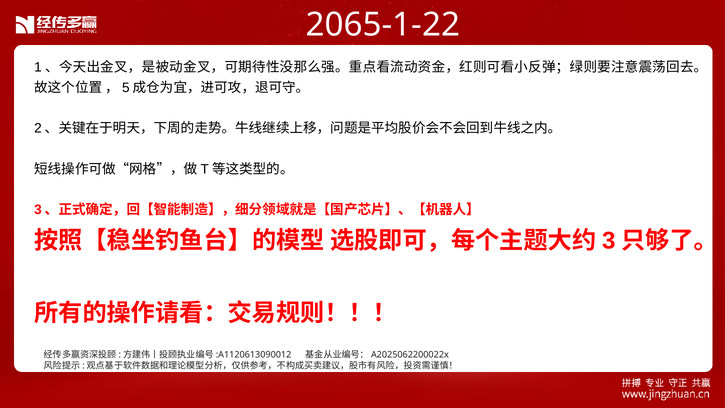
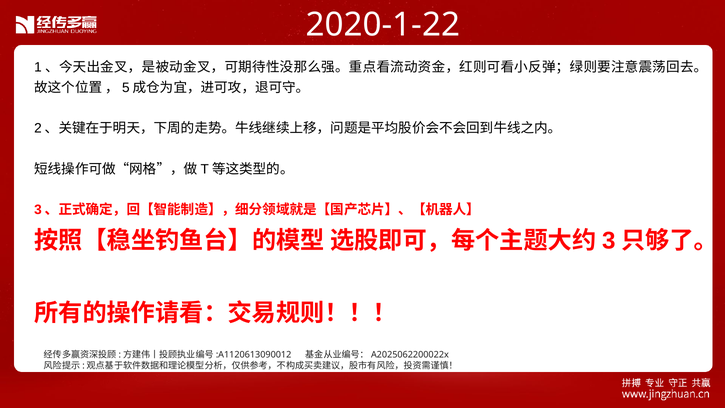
2065-1-22: 2065-1-22 -> 2020-1-22 (383, 25)
